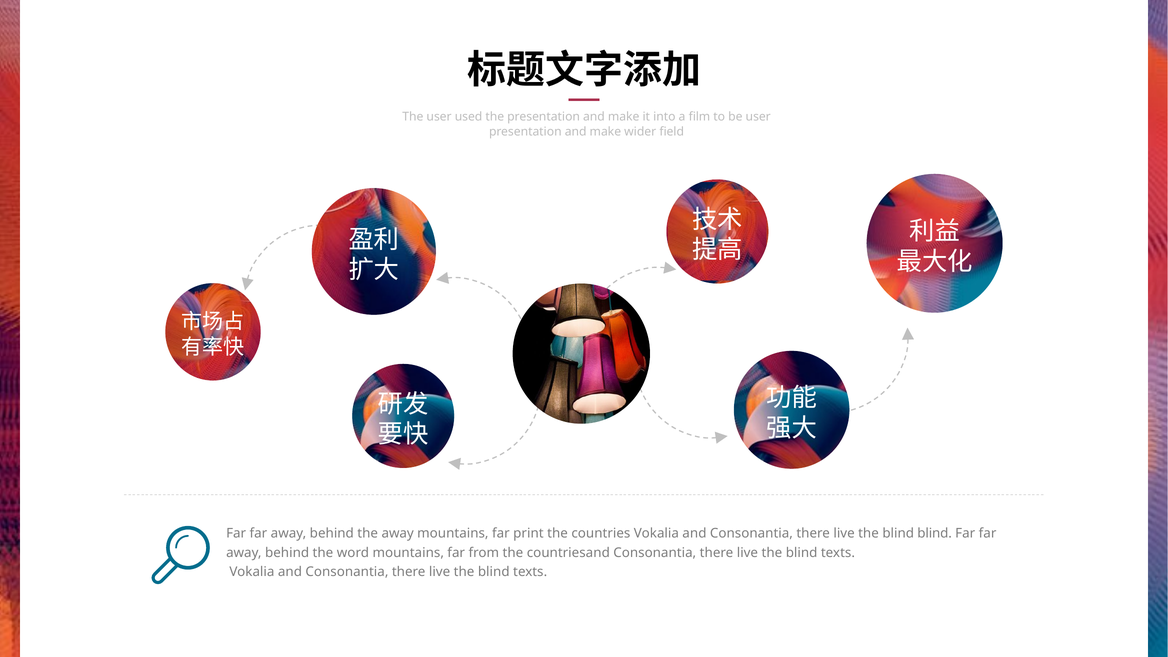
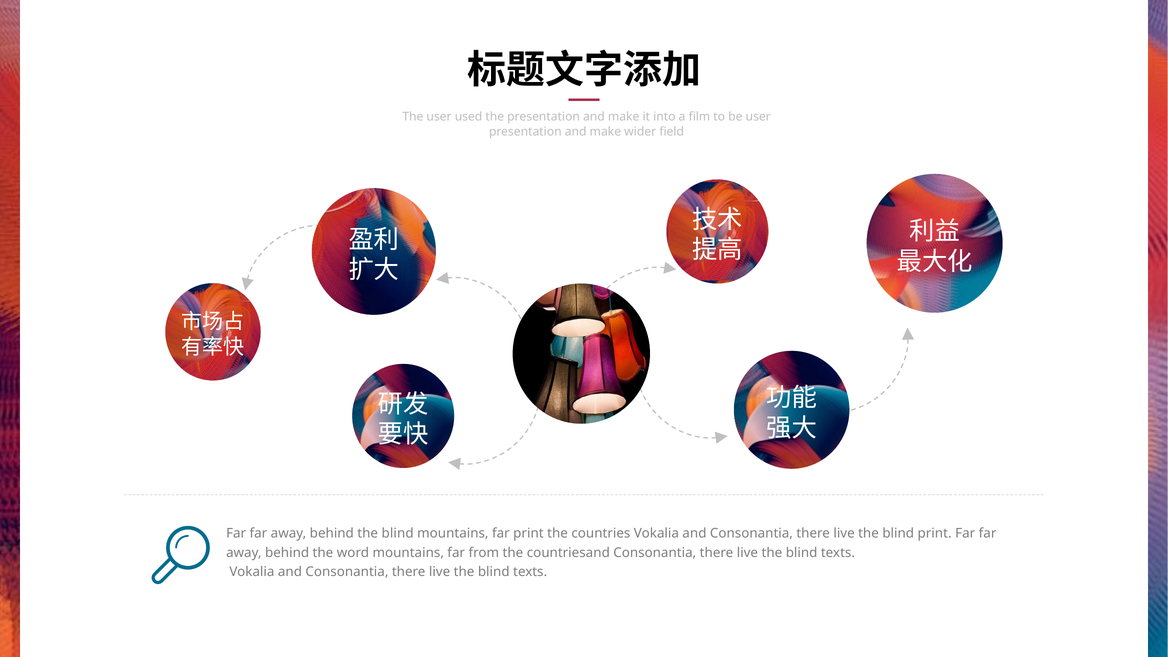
behind the away: away -> blind (398, 533)
blind blind: blind -> print (935, 533)
